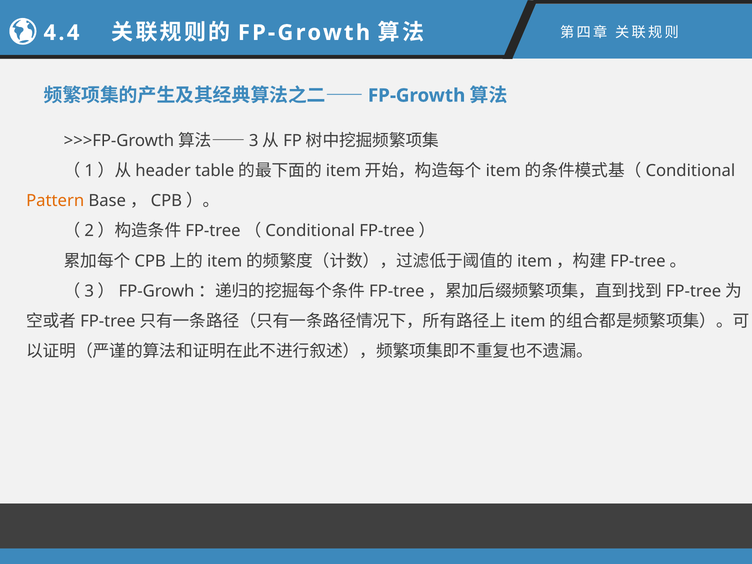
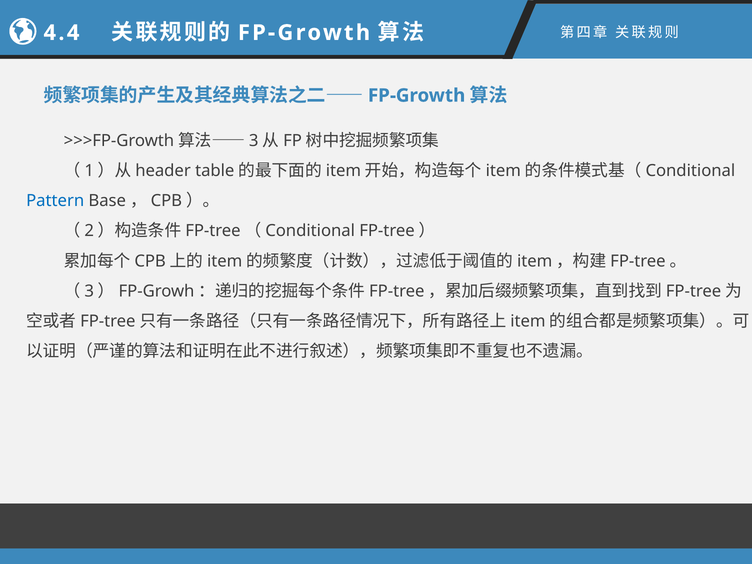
Pattern colour: orange -> blue (55, 201)
